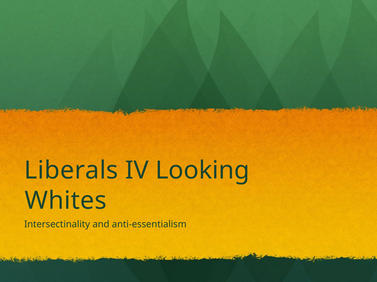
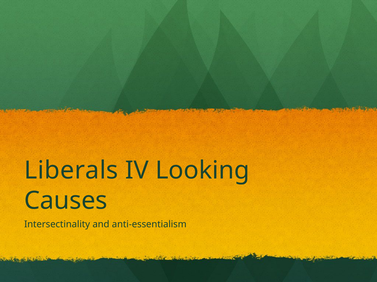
Whites: Whites -> Causes (66, 201)
